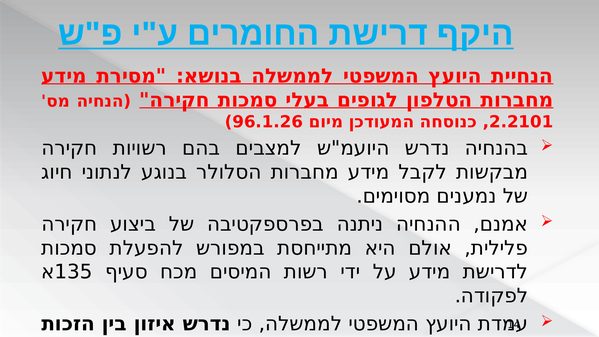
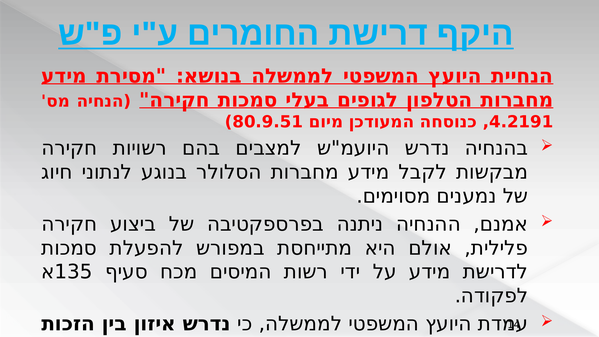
96.1.26: 96.1.26 -> 80.9.51 (268, 122)
2.2101: 2.2101 -> 4.2191 (521, 122)
